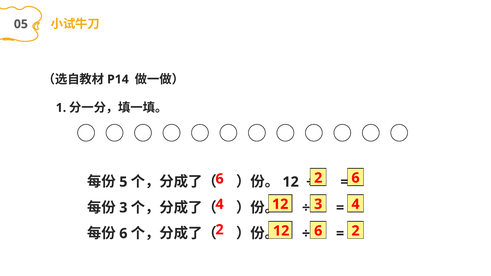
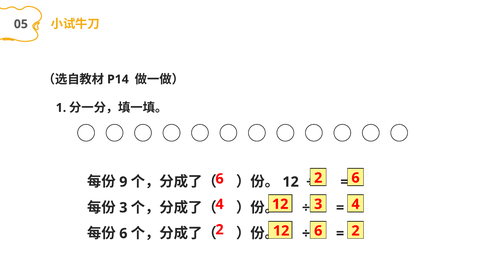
5: 5 -> 9 (123, 182)
